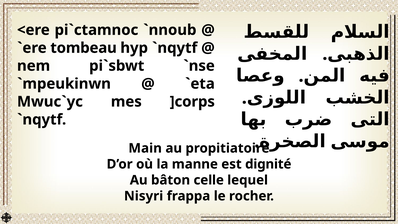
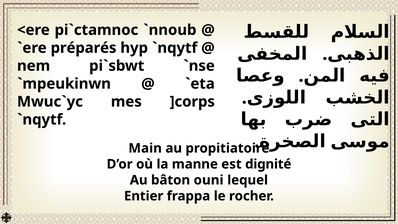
tombeau: tombeau -> préparés (84, 48)
celle: celle -> ouni (209, 180)
Nisyri: Nisyri -> Entier (144, 196)
